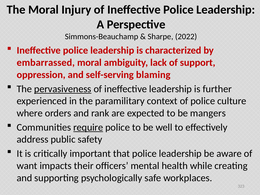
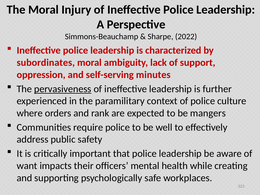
embarrassed: embarrassed -> subordinates (46, 63)
blaming: blaming -> minutes (153, 75)
require underline: present -> none (88, 127)
